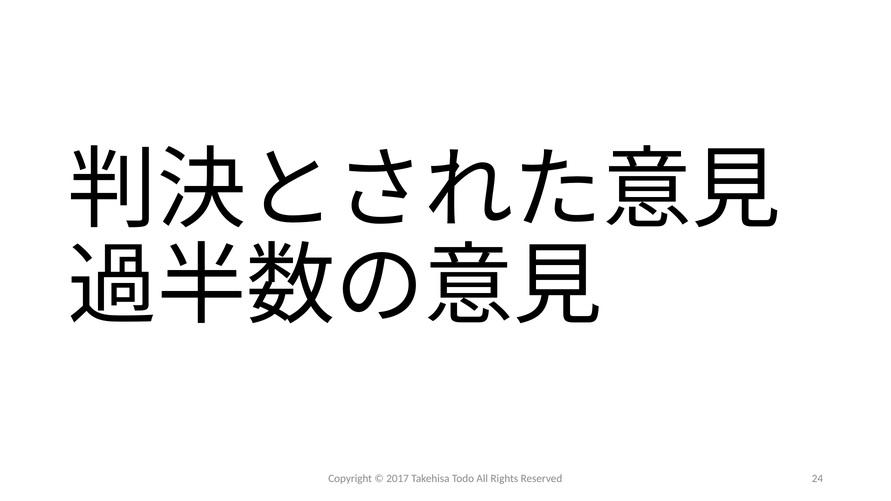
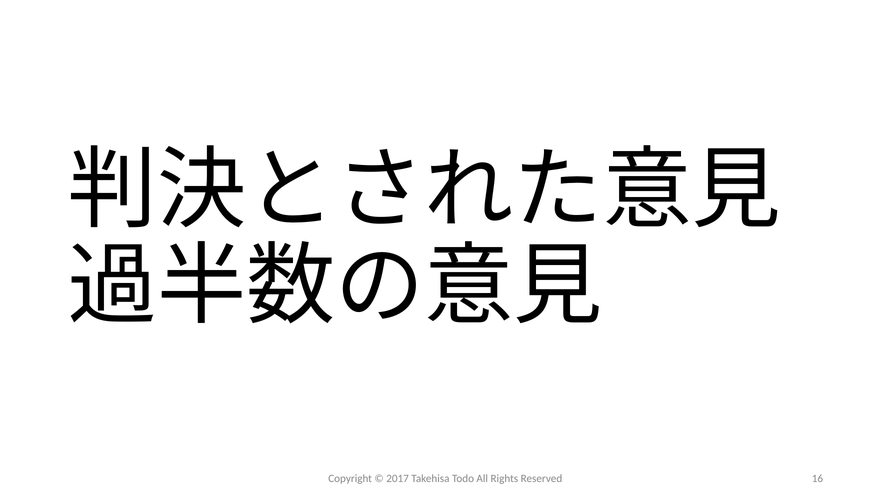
24: 24 -> 16 (817, 479)
